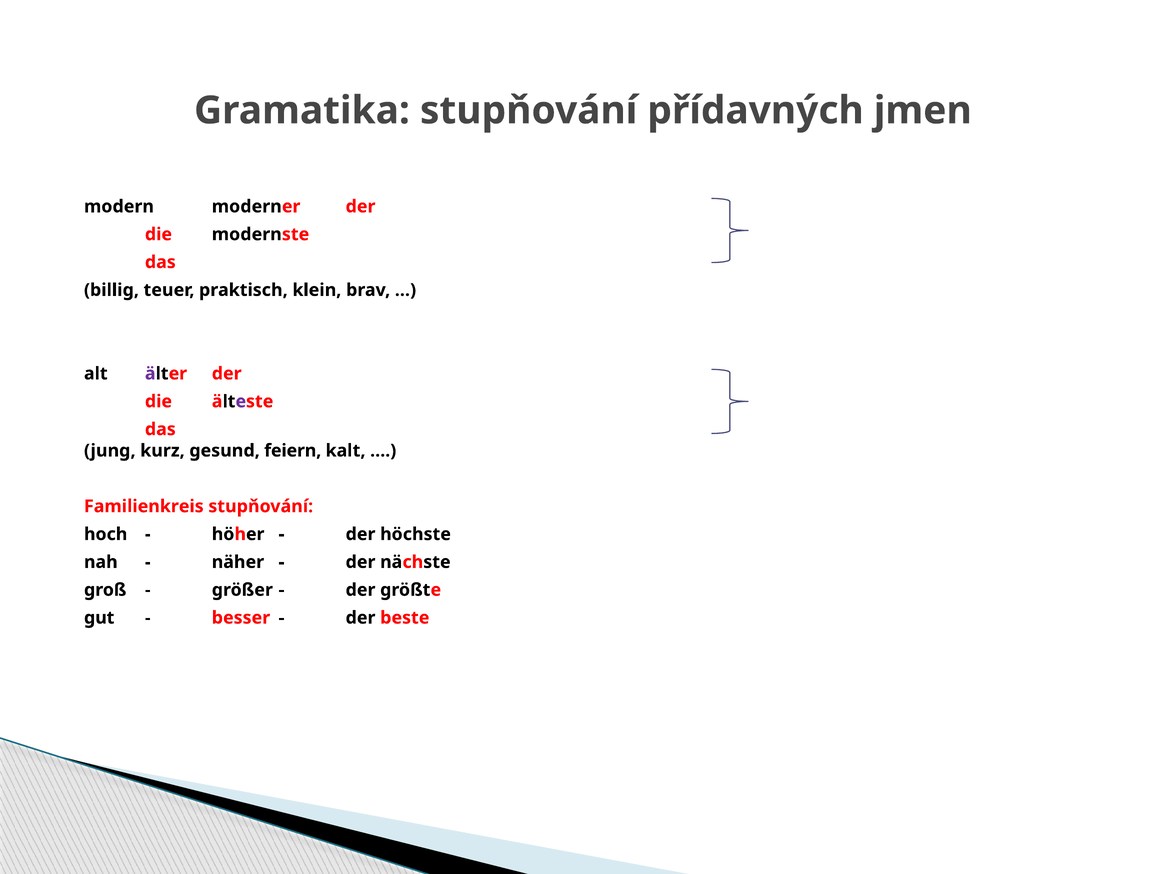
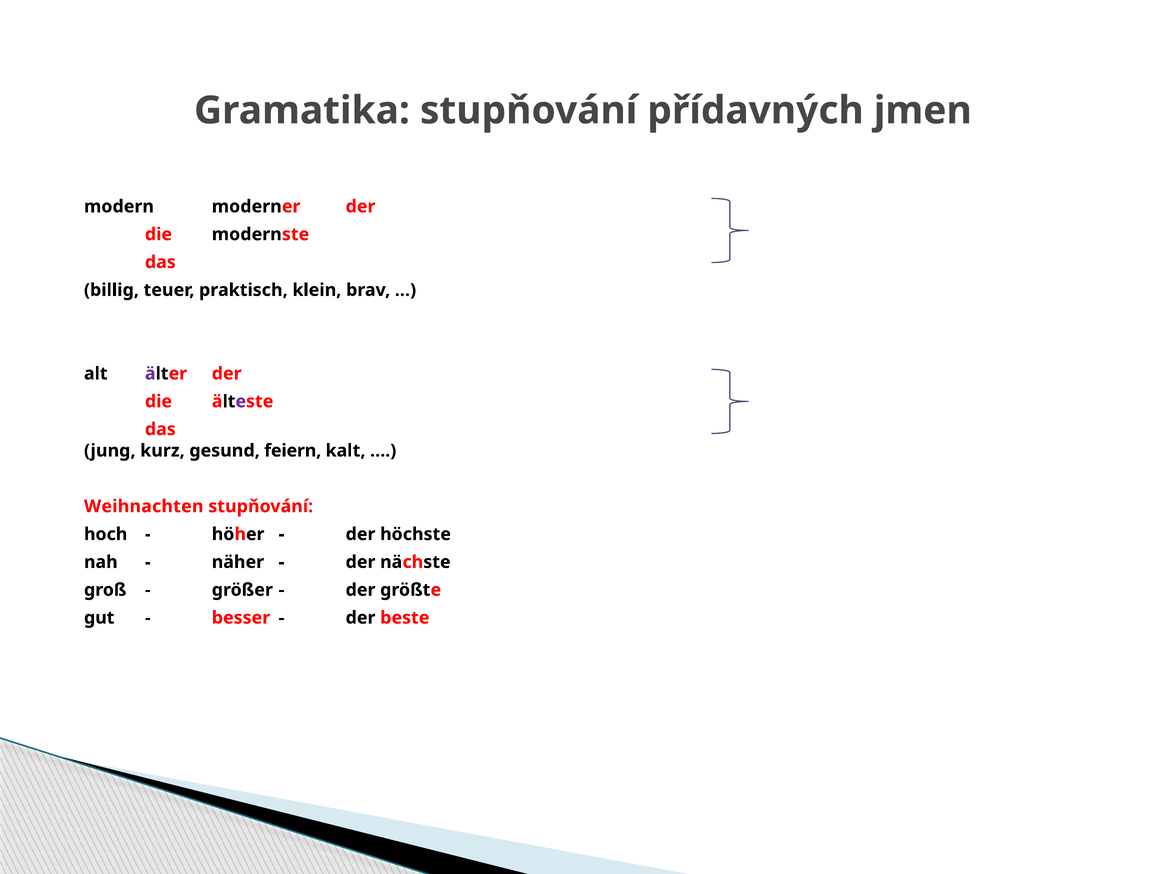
Familienkreis: Familienkreis -> Weihnachten (144, 507)
